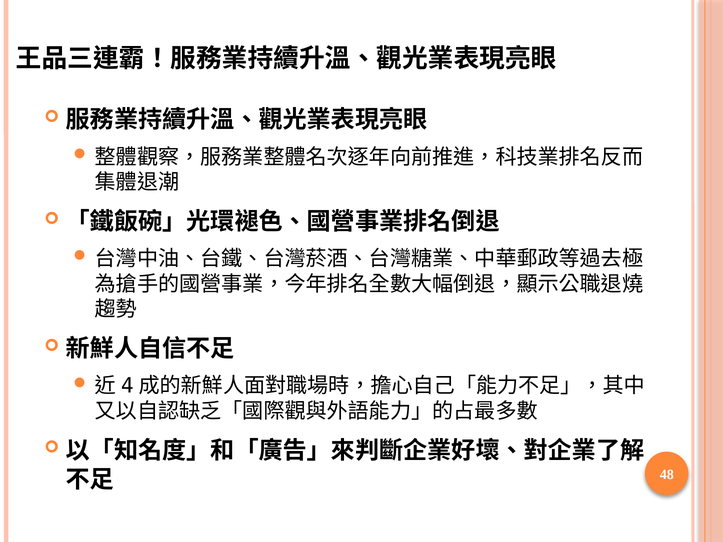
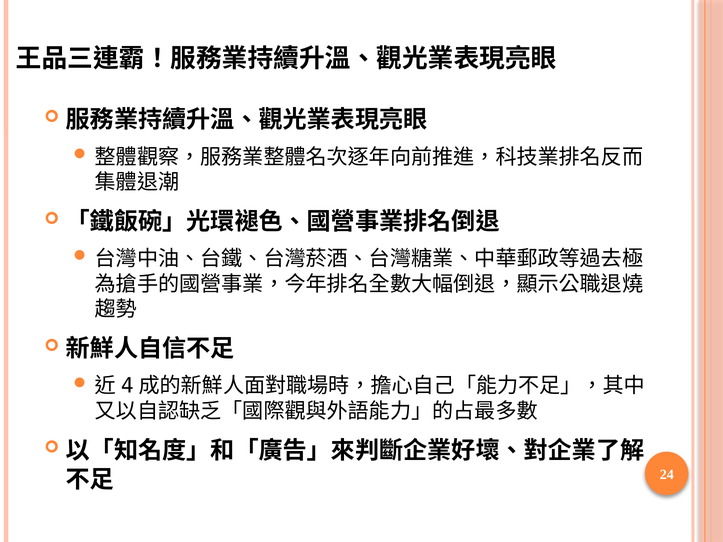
48: 48 -> 24 (667, 475)
